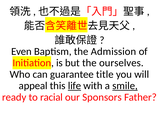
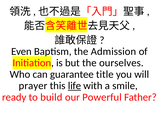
appeal: appeal -> prayer (33, 86)
smile underline: present -> none (125, 86)
racial: racial -> build (51, 97)
Sponsors: Sponsors -> Powerful (102, 97)
